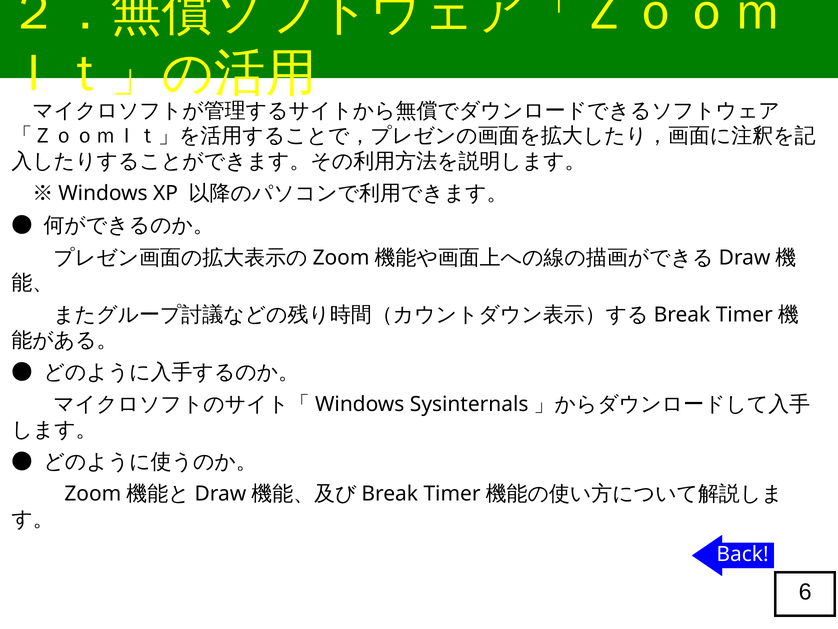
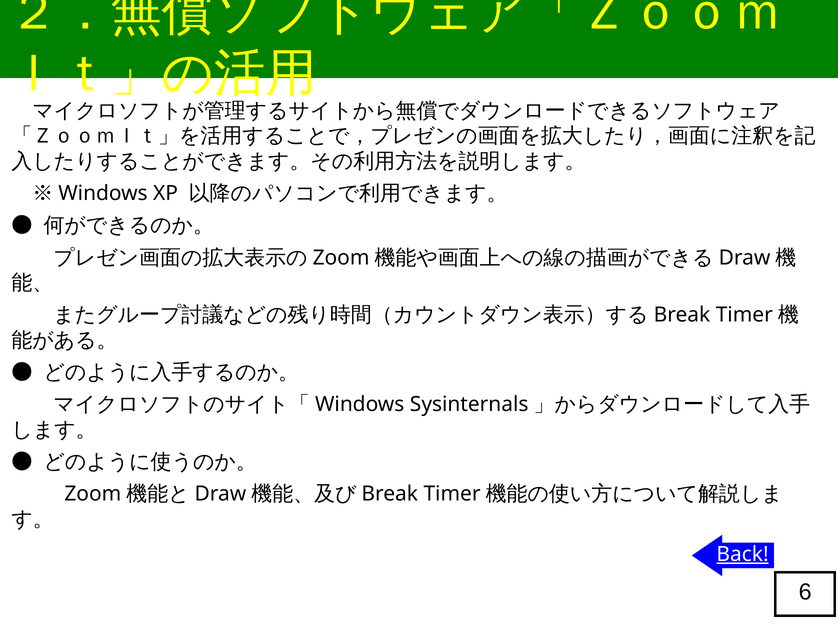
Back underline: none -> present (743, 554)
